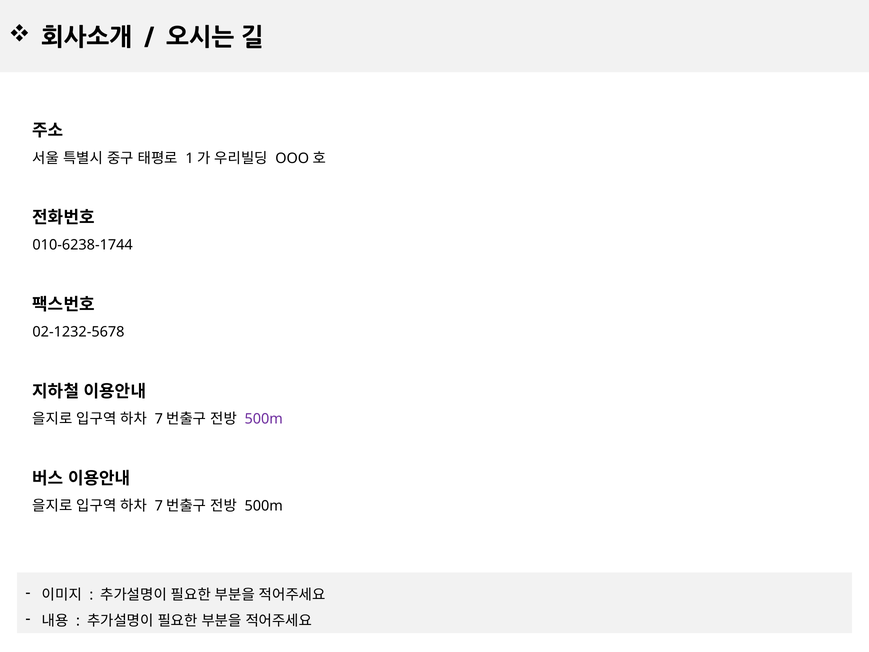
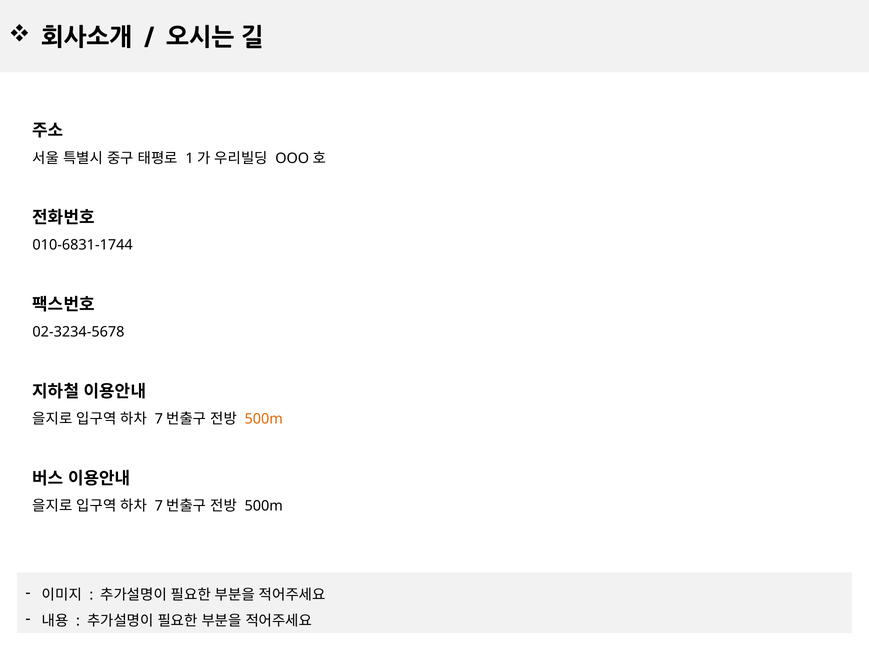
010-6238-1744: 010-6238-1744 -> 010-6831-1744 (83, 245)
02-1232-5678: 02-1232-5678 -> 02-3234-5678 (78, 332)
500m colour: purple -> orange (264, 419)
